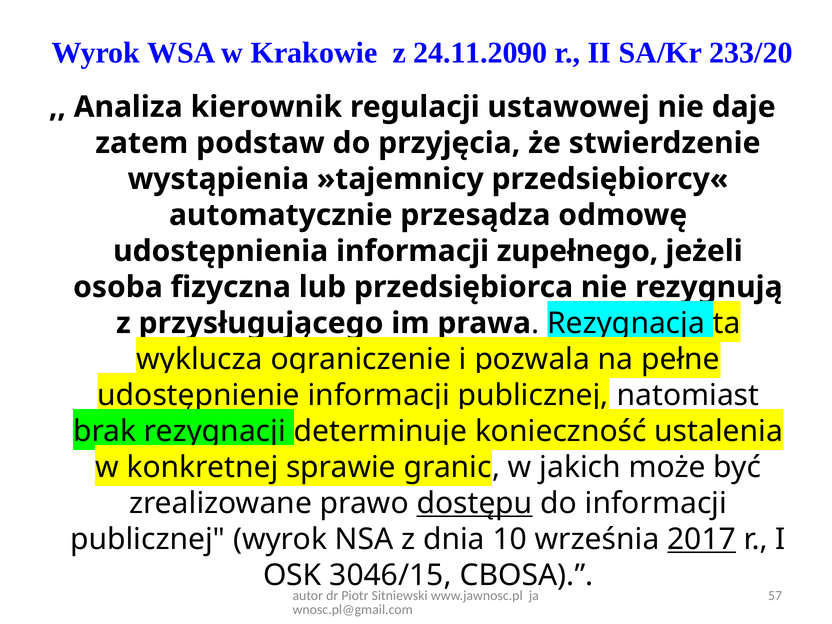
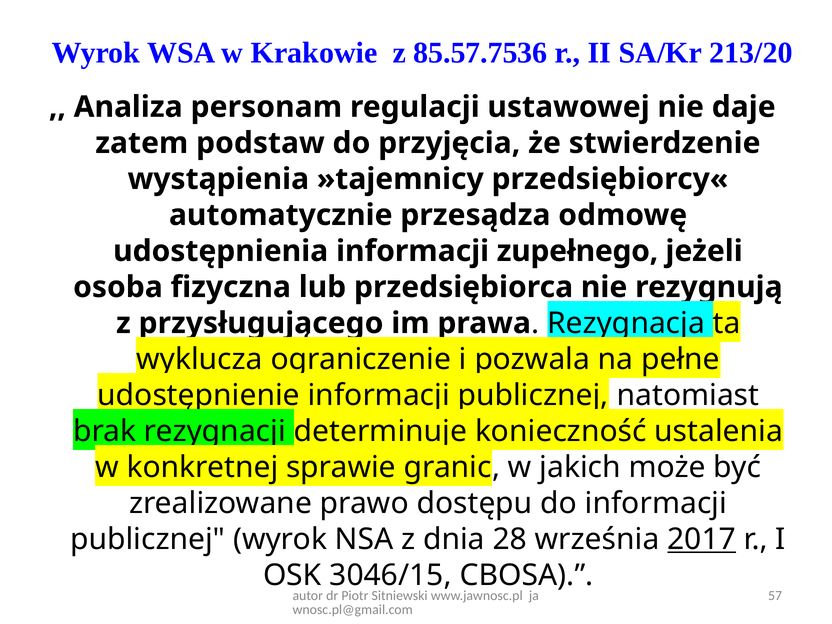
24.11.2090: 24.11.2090 -> 85.57.7536 (480, 53)
233/20: 233/20 -> 213/20 (751, 53)
kierownik: kierownik -> personam (266, 107)
dostępu underline: present -> none (475, 503)
10: 10 -> 28 (510, 539)
